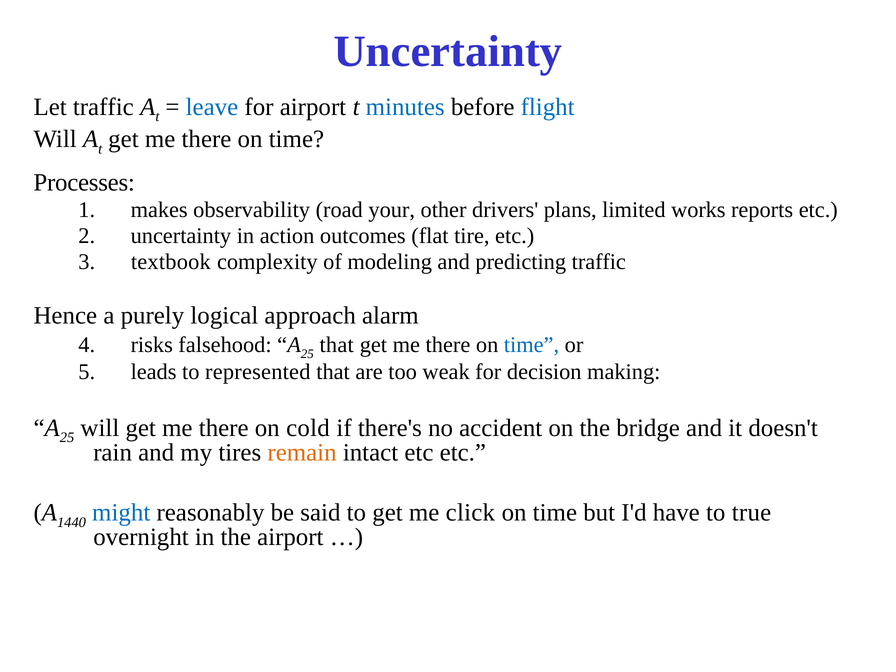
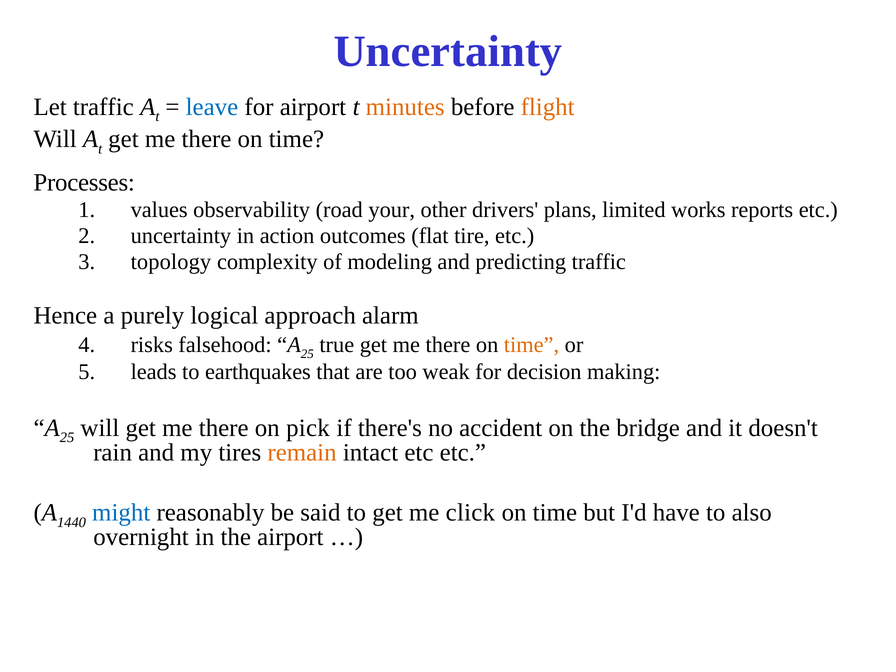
minutes colour: blue -> orange (405, 107)
flight colour: blue -> orange (548, 107)
makes: makes -> values (159, 210)
textbook: textbook -> topology (171, 262)
that: that -> true (337, 345)
time colour: blue -> orange (531, 345)
represented: represented -> earthquakes (258, 372)
cold: cold -> pick (308, 428)
true: true -> also (752, 513)
